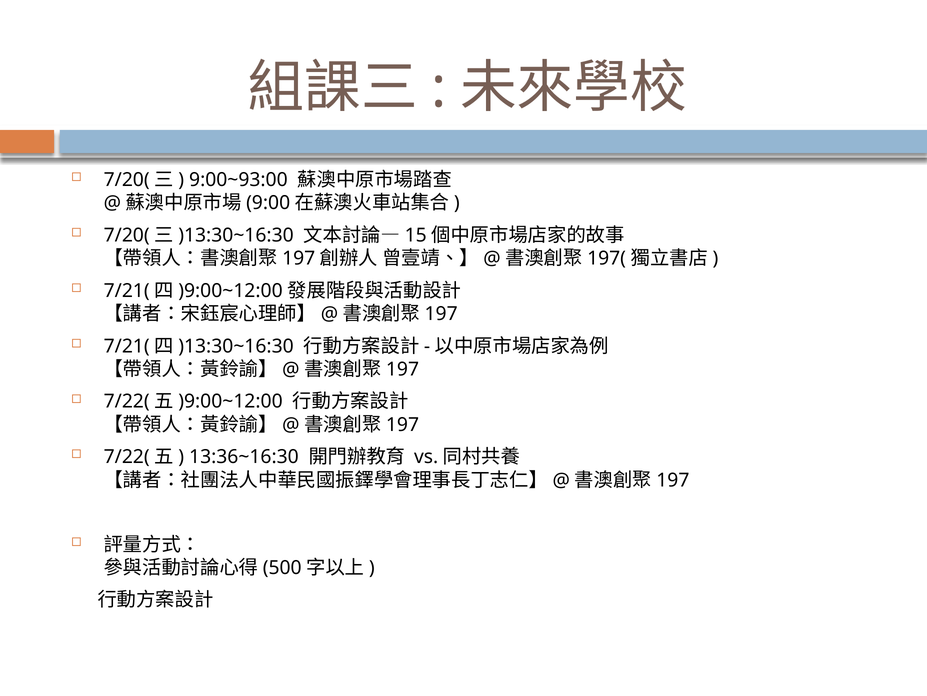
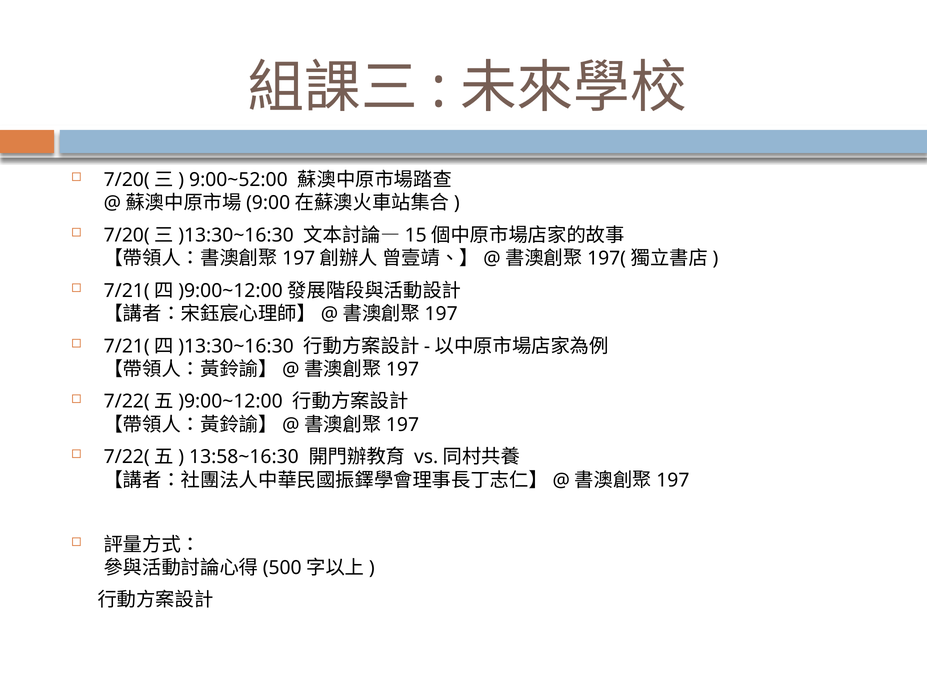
9:00~93:00: 9:00~93:00 -> 9:00~52:00 (238, 180)
13:36~16:30: 13:36~16:30 -> 13:58~16:30 (244, 457)
